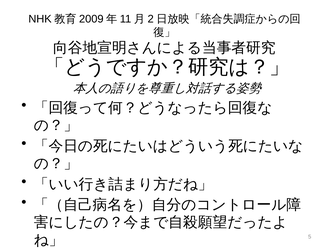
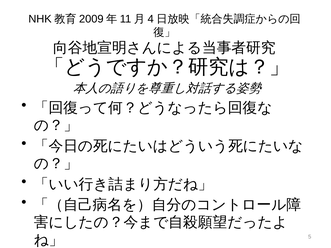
2: 2 -> 4 (151, 19)
